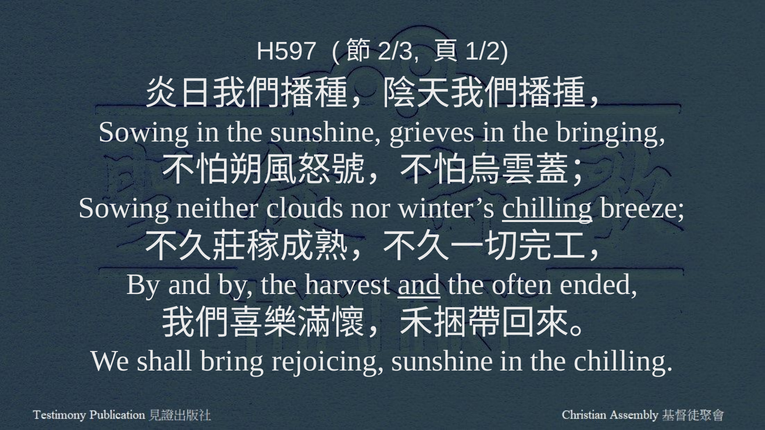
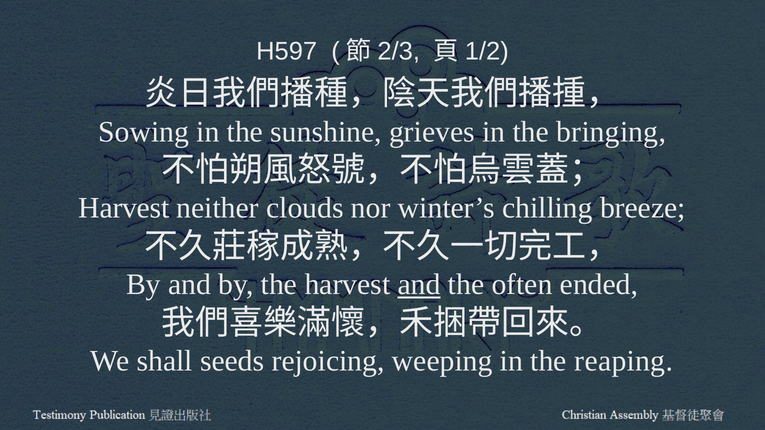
Sowing: Sowing -> Harvest (124, 208)
chilling underline: present -> none (547, 208)
bring: bring -> seeds (232, 361)
rejoicing sunshine: sunshine -> weeping (442, 361)
the chilling: chilling -> reaping (624, 361)
